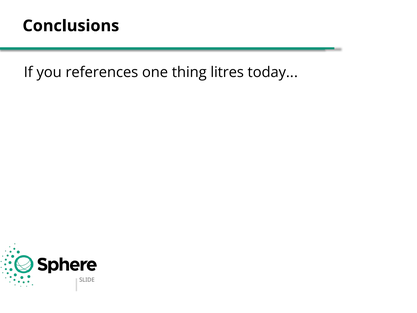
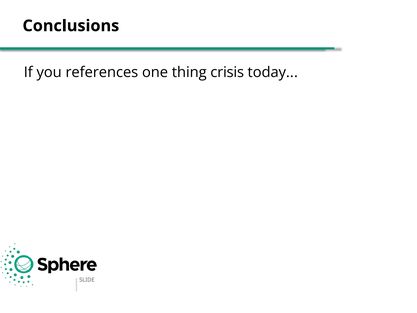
litres: litres -> crisis (227, 72)
